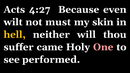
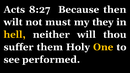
4:27: 4:27 -> 8:27 (40, 10)
even: even -> then (115, 10)
skin: skin -> they (103, 22)
came: came -> them (50, 47)
One colour: pink -> yellow (103, 47)
